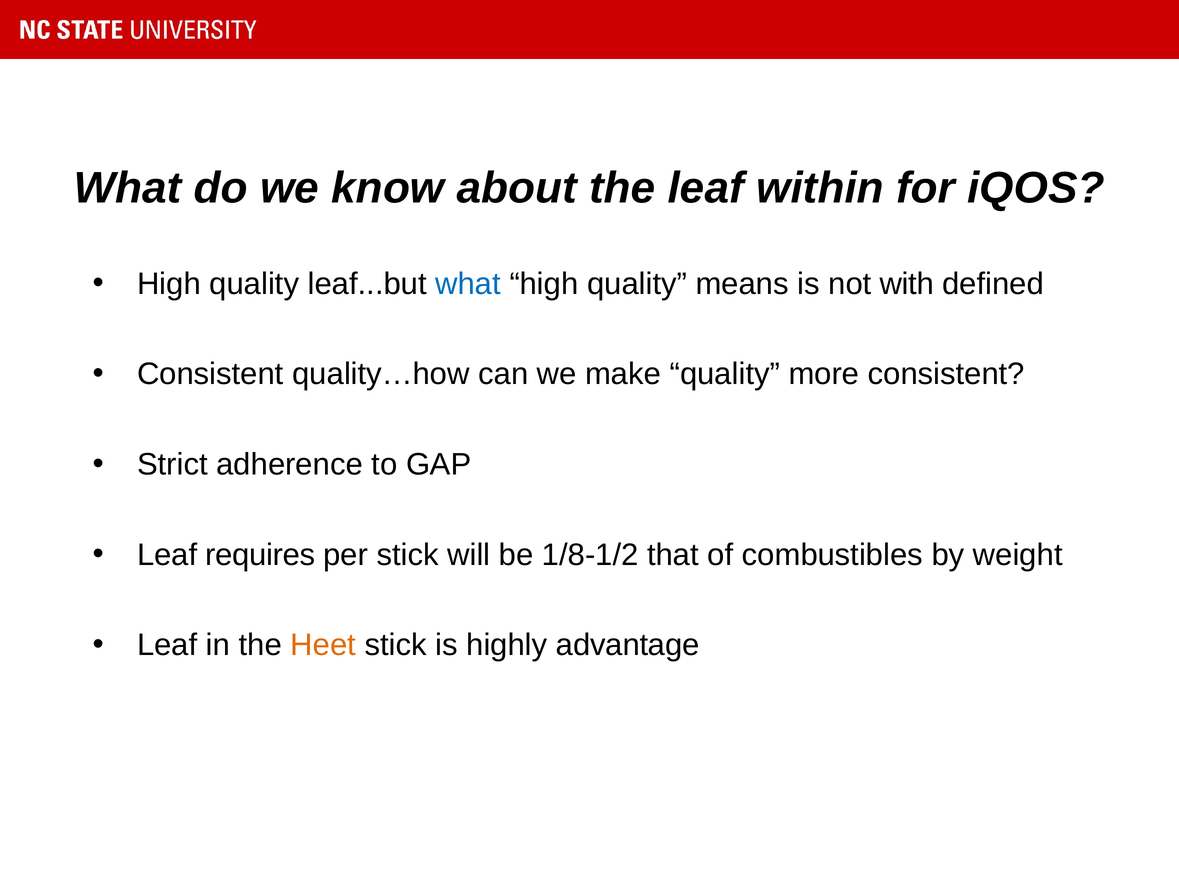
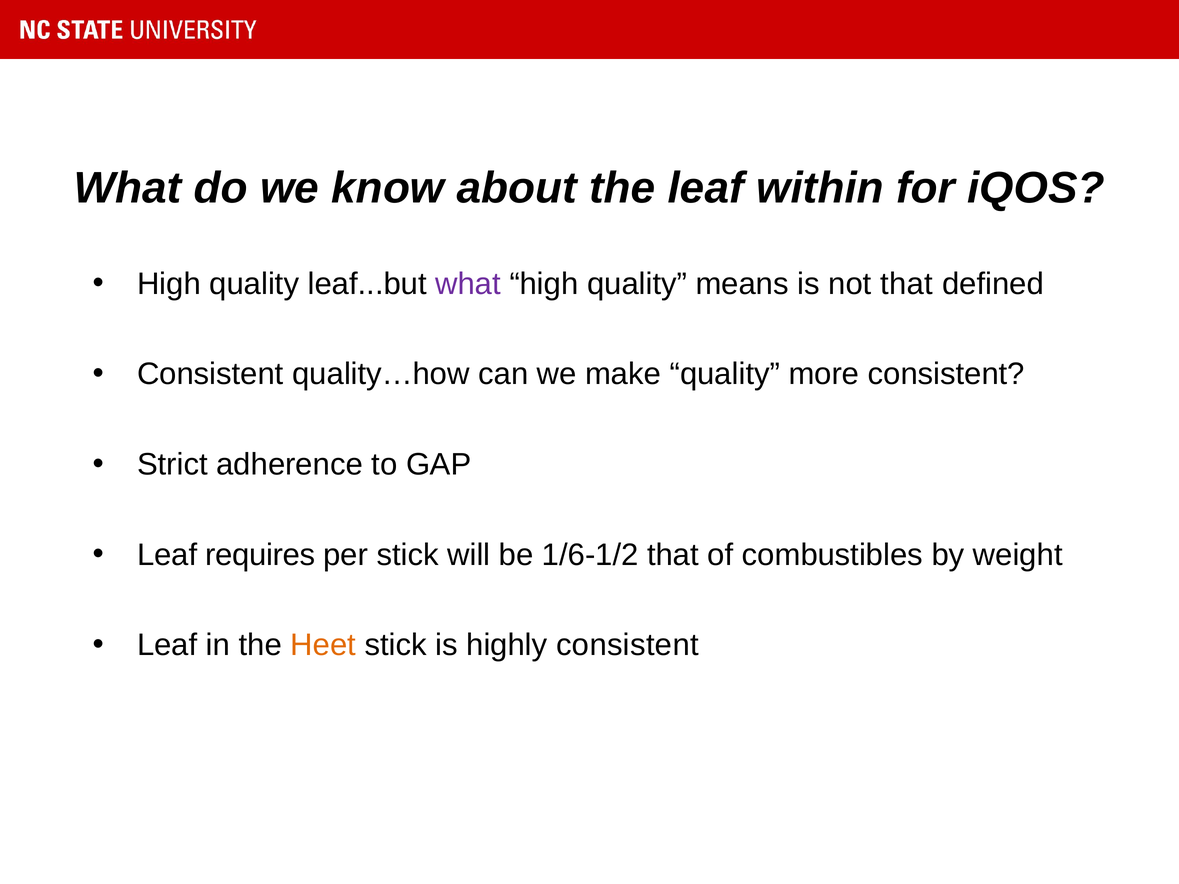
what colour: blue -> purple (468, 284)
not with: with -> that (907, 284)
1/8-1/2: 1/8-1/2 -> 1/6-1/2 (590, 555)
highly advantage: advantage -> consistent (627, 645)
